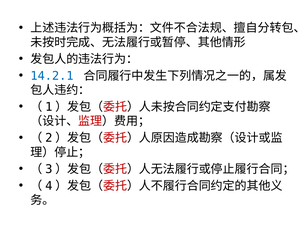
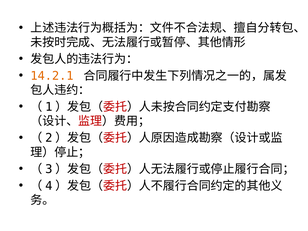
14.2.1 colour: blue -> orange (52, 76)
